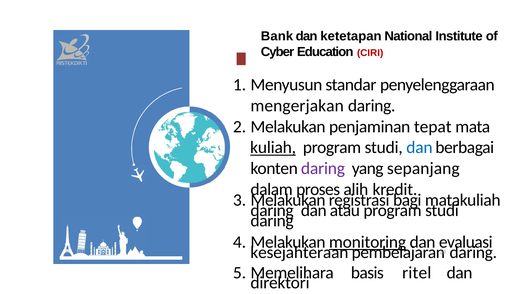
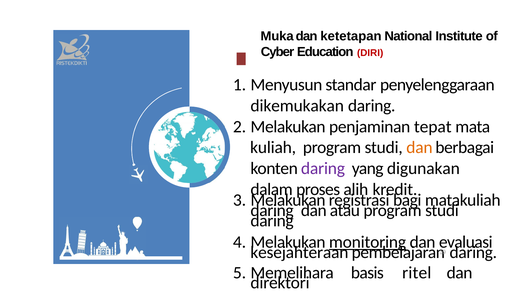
Bank: Bank -> Muka (277, 36)
CIRI: CIRI -> DIRI (370, 53)
mengerjakan: mengerjakan -> dikemukakan (297, 106)
kuliah underline: present -> none (273, 148)
dan colour: blue -> orange (419, 148)
sepanjang: sepanjang -> digunakan (423, 169)
